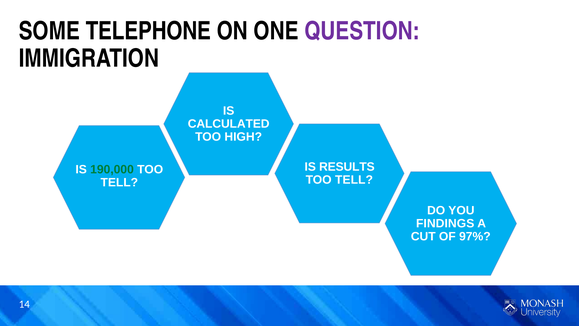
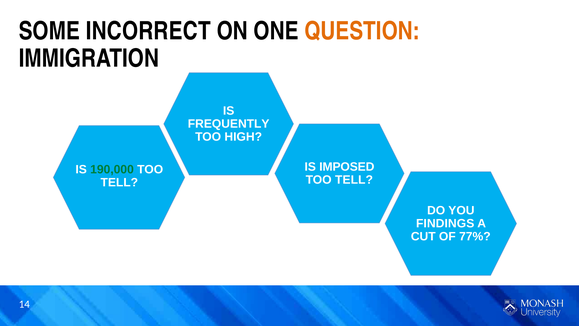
TELEPHONE: TELEPHONE -> INCORRECT (148, 31)
QUESTION colour: purple -> orange (362, 31)
CALCULATED: CALCULATED -> FREQUENTLY (229, 124)
RESULTS: RESULTS -> IMPOSED (347, 167)
97%: 97% -> 77% (475, 236)
